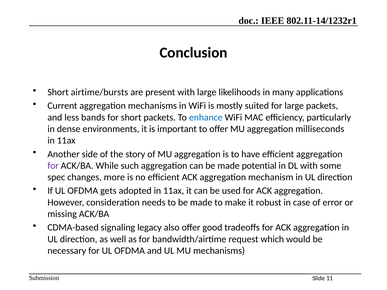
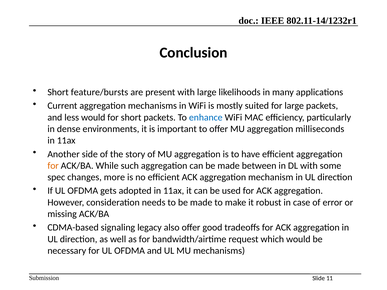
airtime/bursts: airtime/bursts -> feature/bursts (100, 92)
less bands: bands -> would (93, 117)
for colour: purple -> orange (53, 166)
potential: potential -> between (259, 166)
